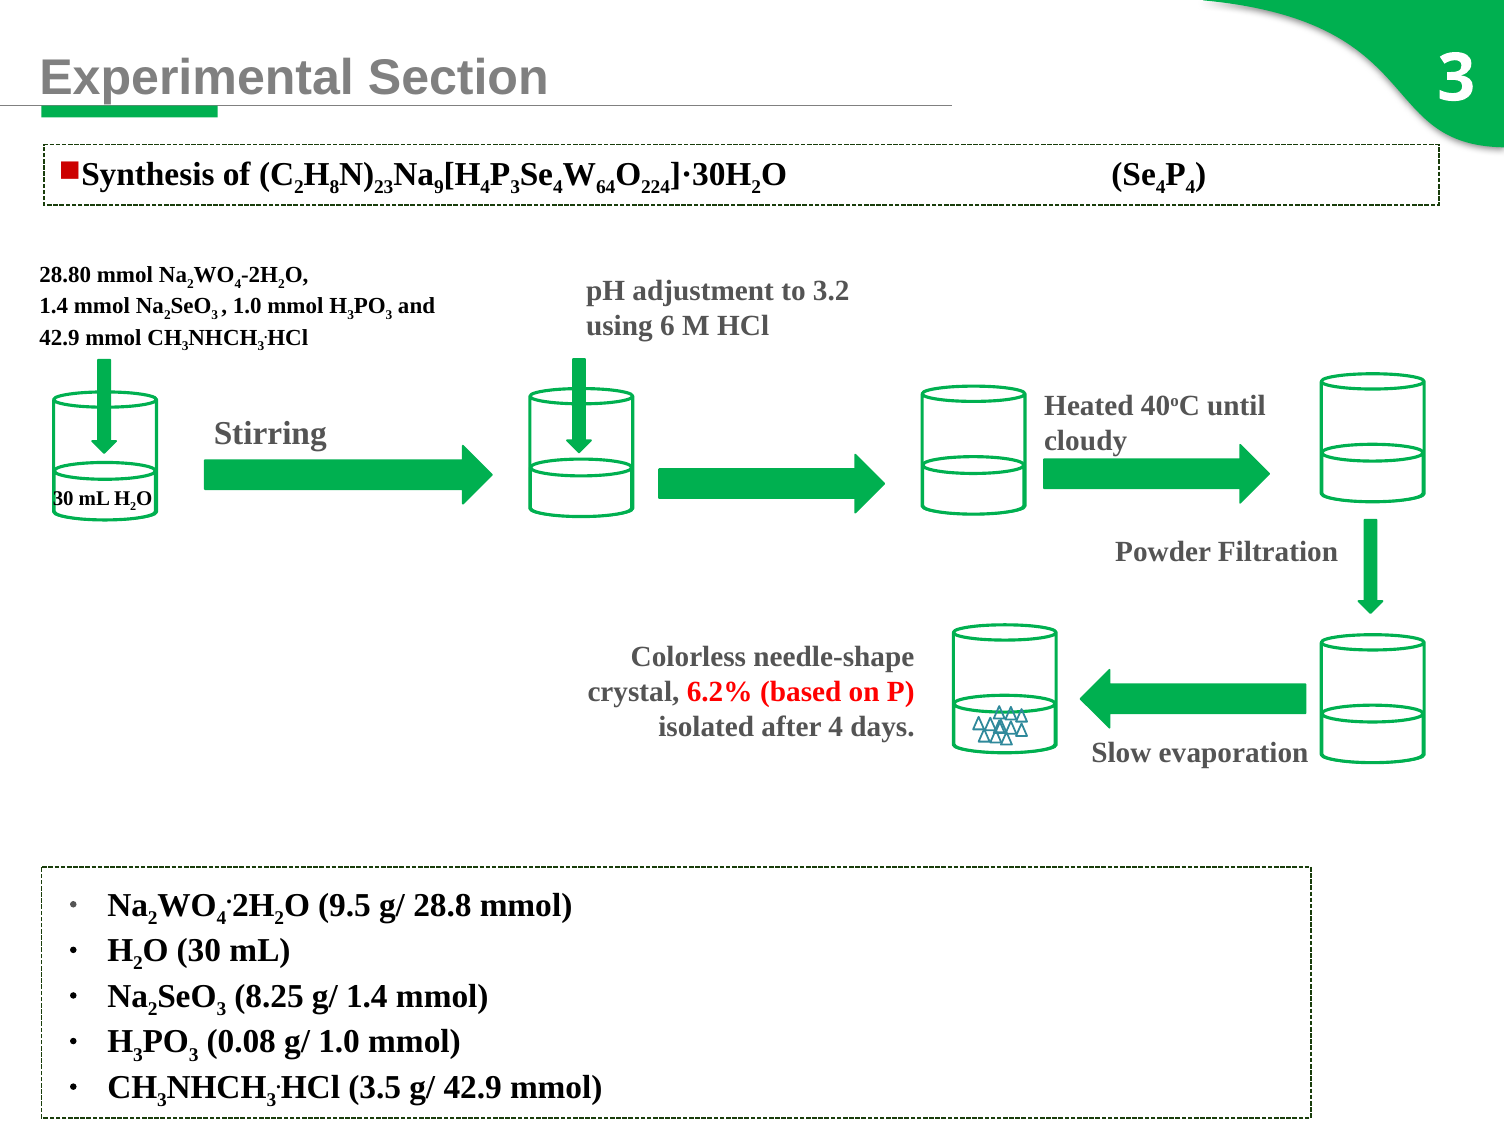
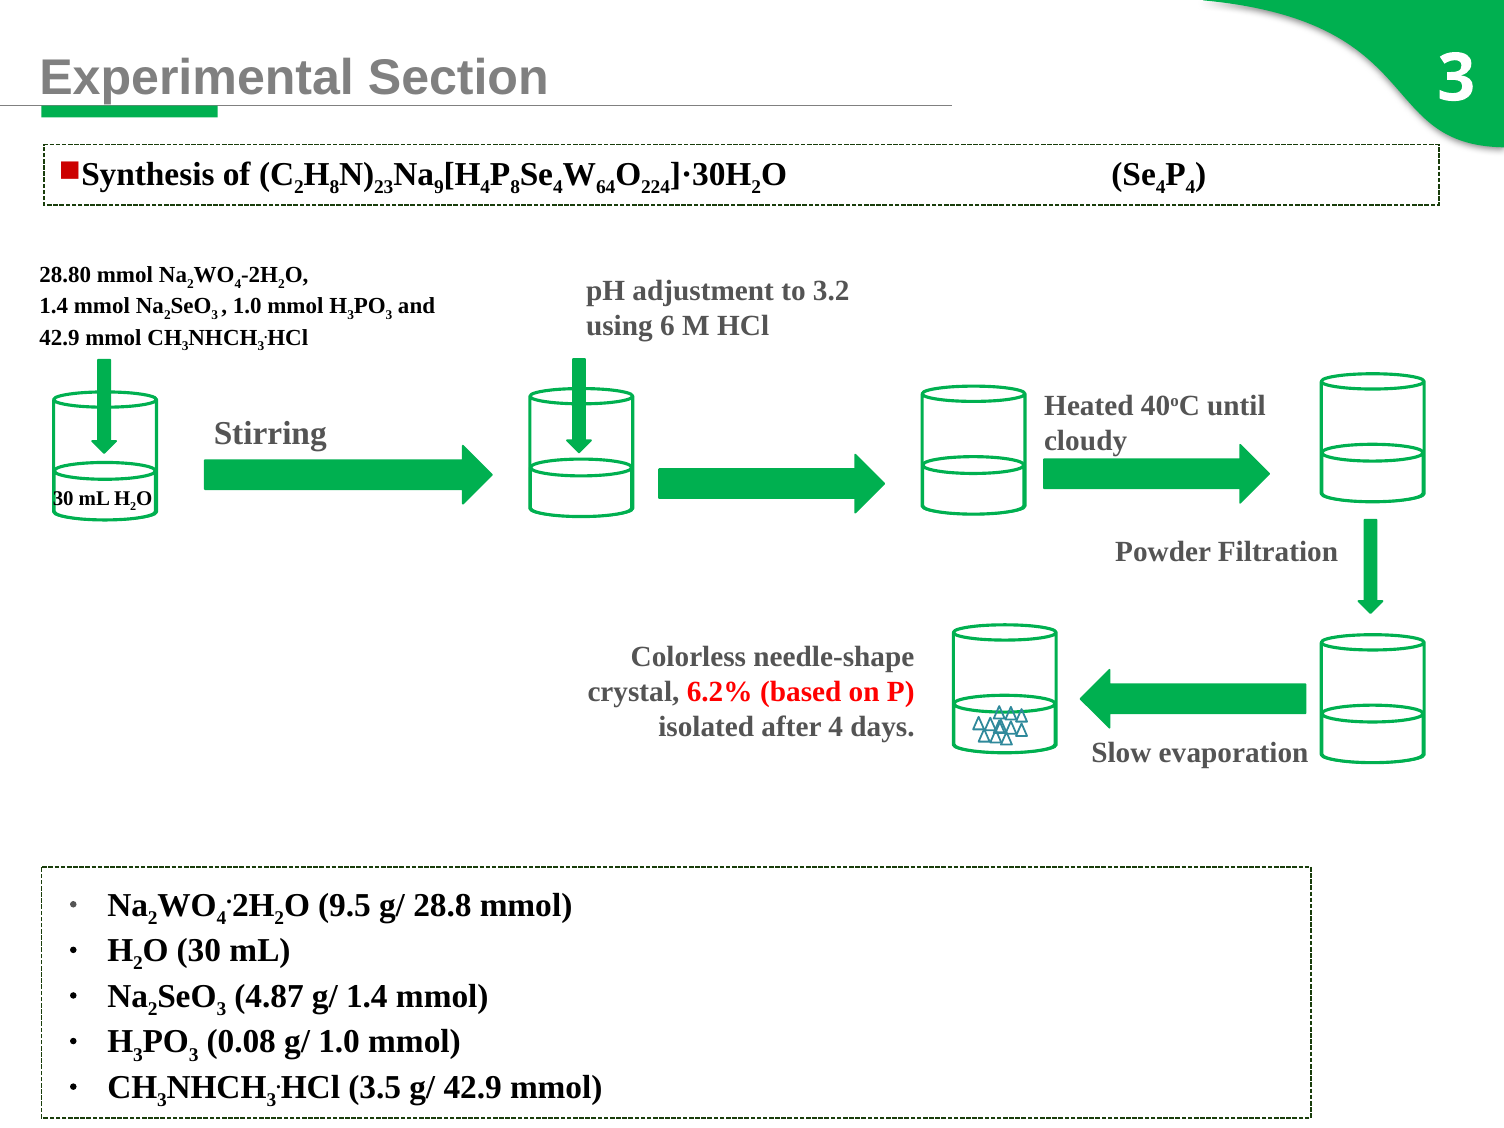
P 3: 3 -> 8 (515, 187)
8.25: 8.25 -> 4.87 (269, 996)
